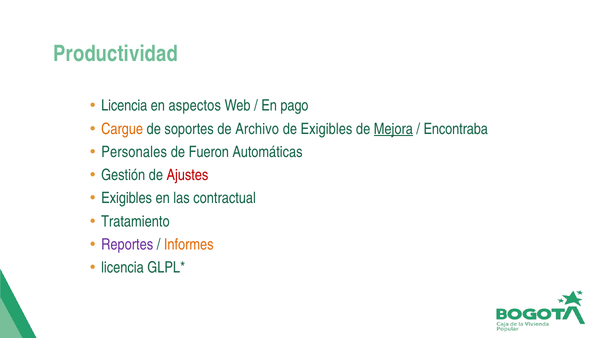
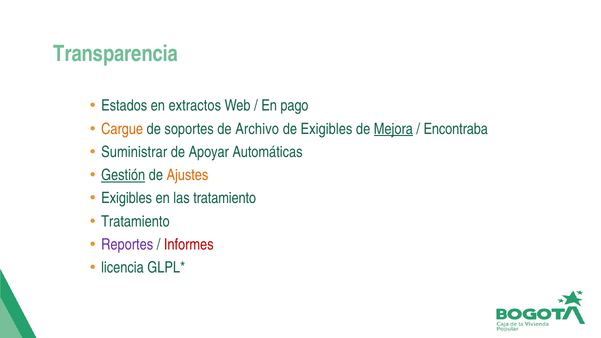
Productividad: Productividad -> Transparencia (116, 54)
Licencia: Licencia -> Estados (124, 106)
aspectos: aspectos -> extractos (195, 106)
Personales: Personales -> Suministrar (134, 152)
Fueron: Fueron -> Apoyar (209, 152)
Gestión underline: none -> present (123, 175)
Ajustes colour: red -> orange (187, 175)
las contractual: contractual -> tratamiento (225, 198)
Informes colour: orange -> red (189, 245)
